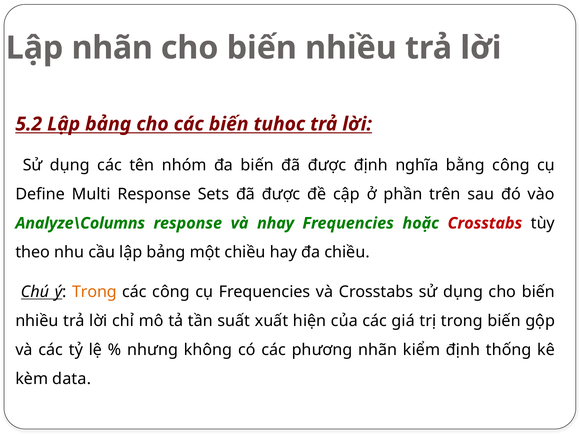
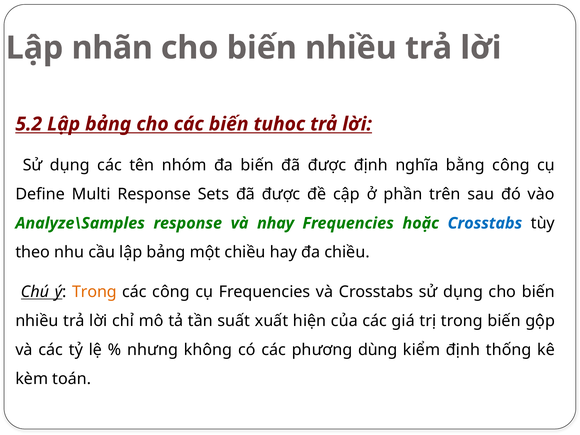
Analyze\Columns: Analyze\Columns -> Analyze\Samples (80, 223)
Crosstabs colour: red -> blue (485, 223)
phương nhãn: nhãn -> dùng (378, 350)
data: data -> toán (72, 379)
